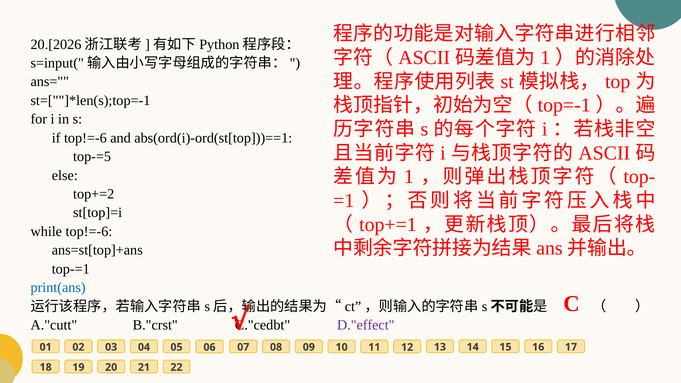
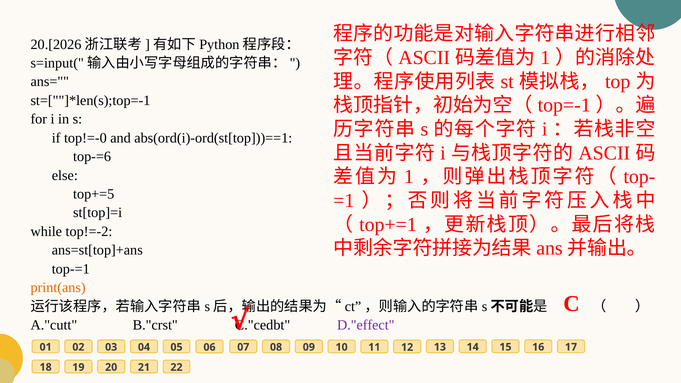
if top!=-6: top!=-6 -> top!=-0 (85, 138)
top-=5: top-=5 -> top-=6 (92, 157)
top+=2: top+=2 -> top+=5 (94, 194)
while top!=-6: top!=-6 -> top!=-2 (89, 232)
print(ans colour: blue -> orange (58, 288)
